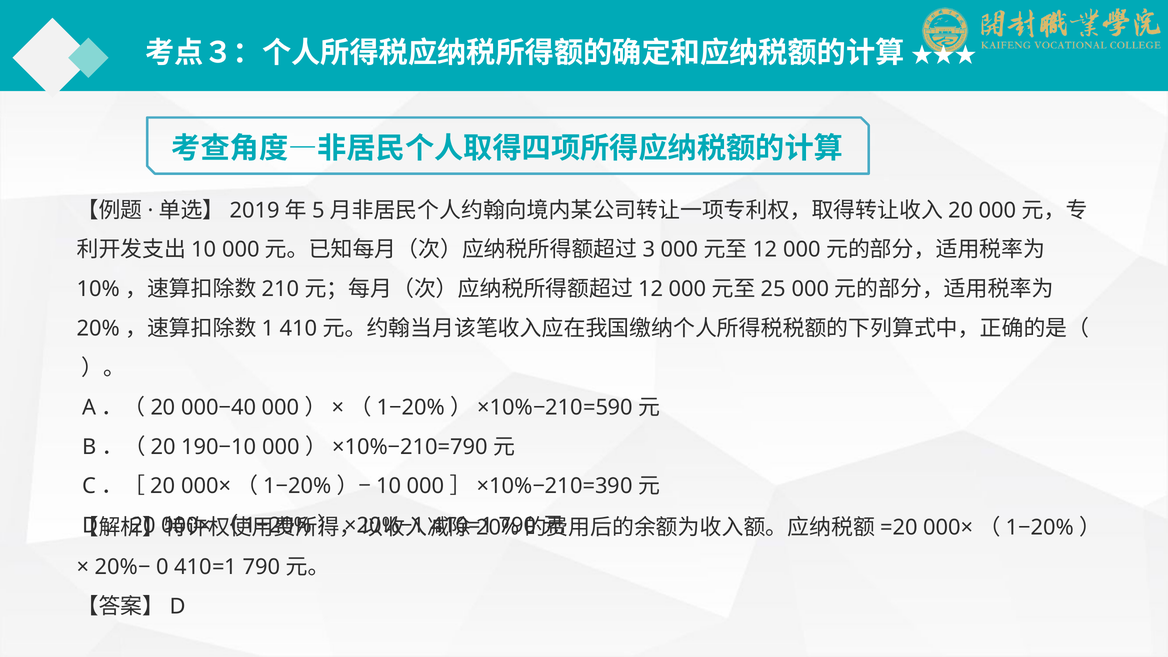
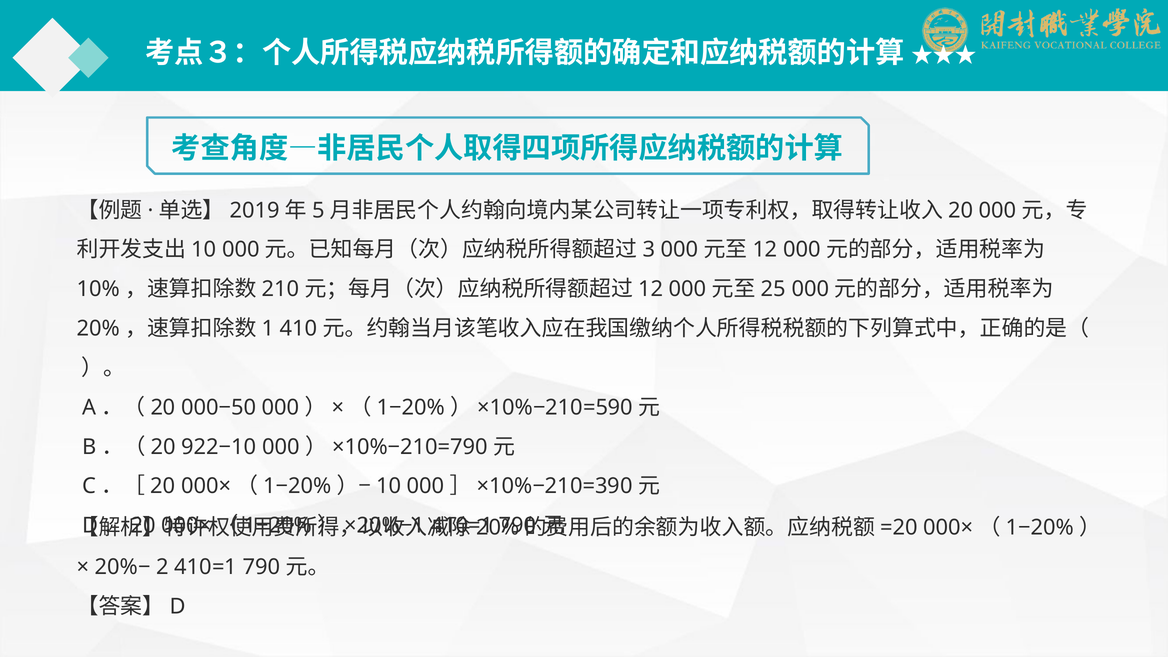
000−40: 000−40 -> 000−50 (219, 407)
190−10: 190−10 -> 922−10 (219, 447)
0: 0 -> 2 (162, 567)
